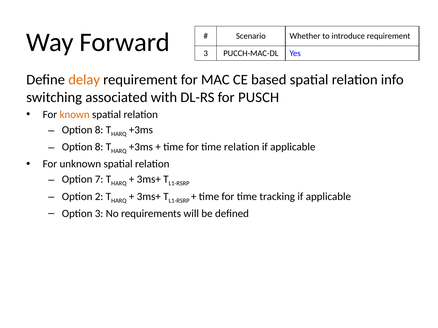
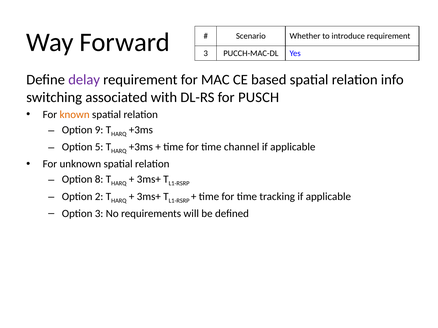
delay colour: orange -> purple (84, 80)
8: 8 -> 9 (99, 130)
8: 8 -> 5 (99, 147)
time relation: relation -> channel (242, 147)
7: 7 -> 8 (99, 180)
